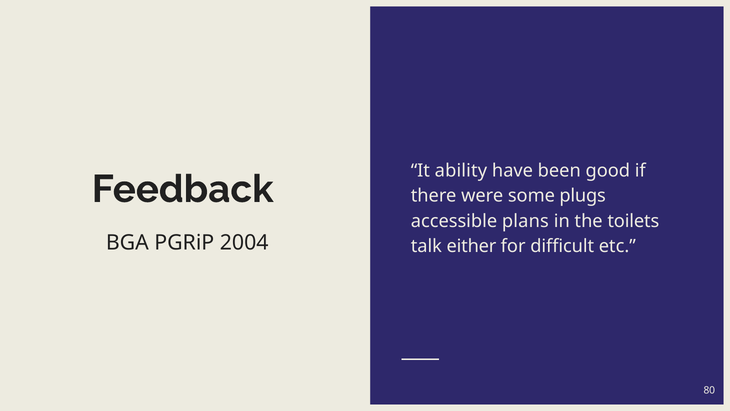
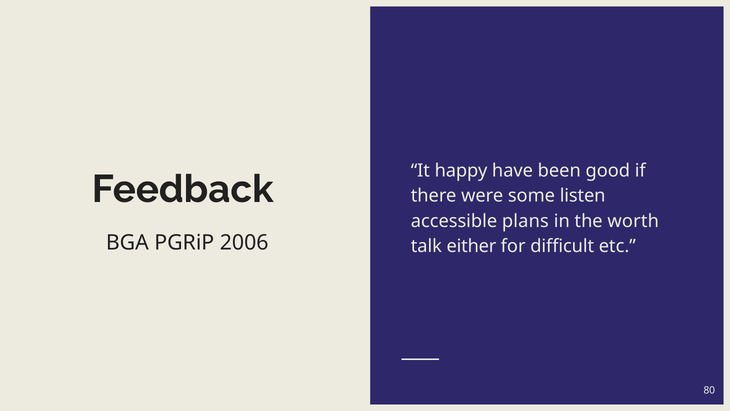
ability: ability -> happy (461, 170)
plugs: plugs -> listen (583, 196)
toilets: toilets -> worth (633, 221)
2004: 2004 -> 2006 (244, 243)
